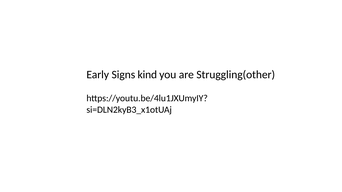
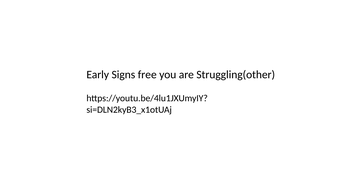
kind: kind -> free (147, 75)
